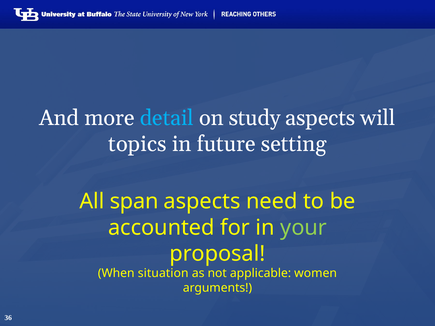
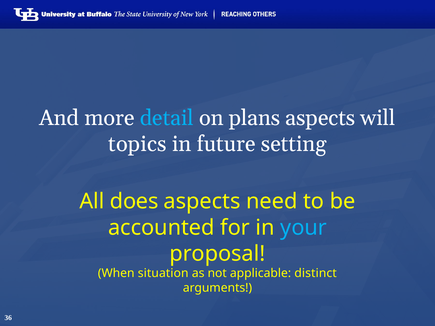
study: study -> plans (254, 118)
span: span -> does (134, 202)
your colour: light green -> light blue (304, 228)
women: women -> distinct (316, 273)
